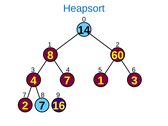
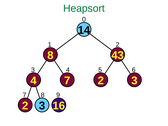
Heapsort colour: blue -> green (84, 8)
60: 60 -> 43 (118, 55)
7 1: 1 -> 2 (101, 81)
7: 7 -> 3 (42, 106)
